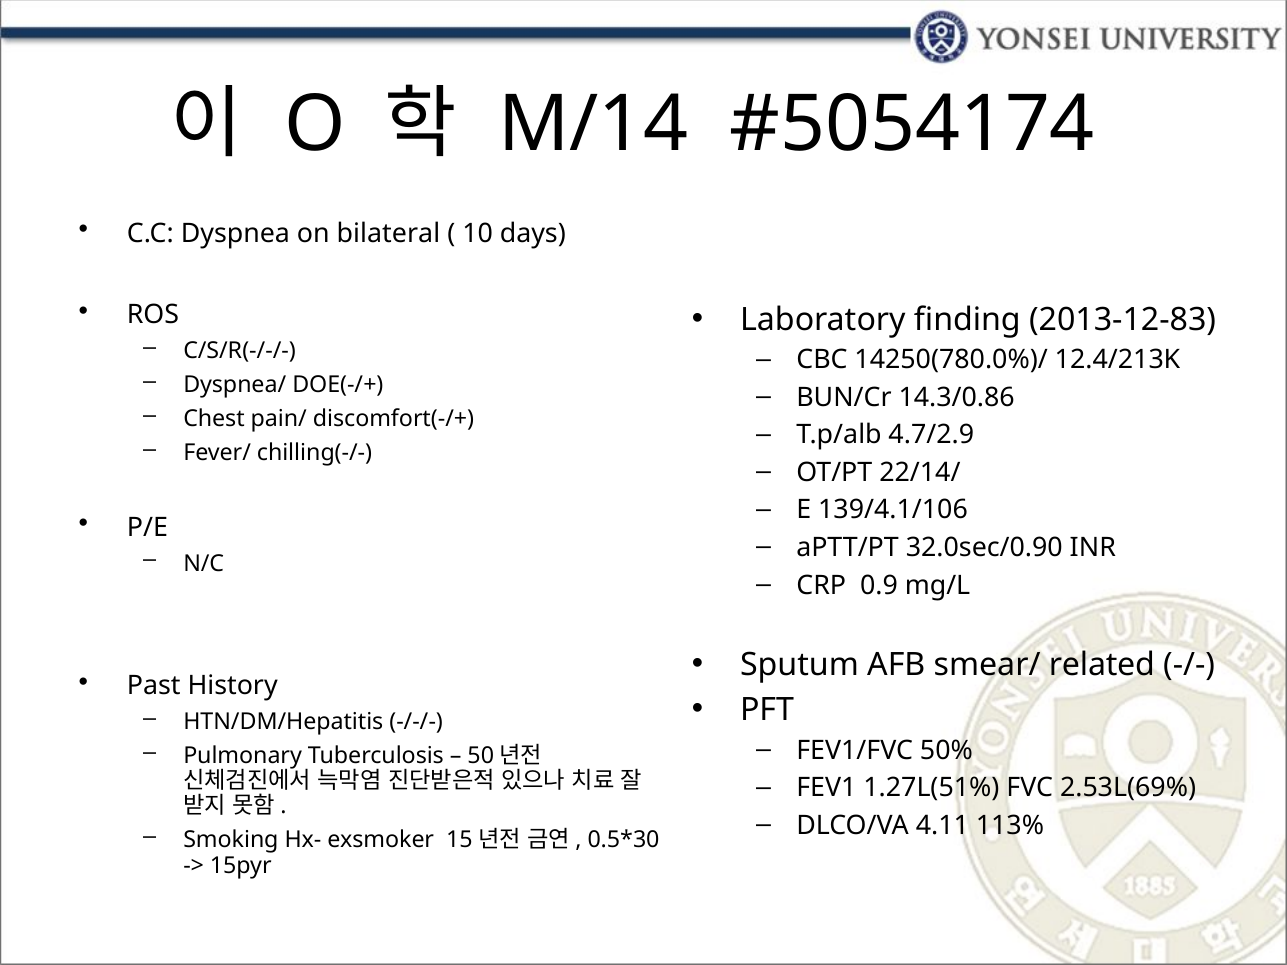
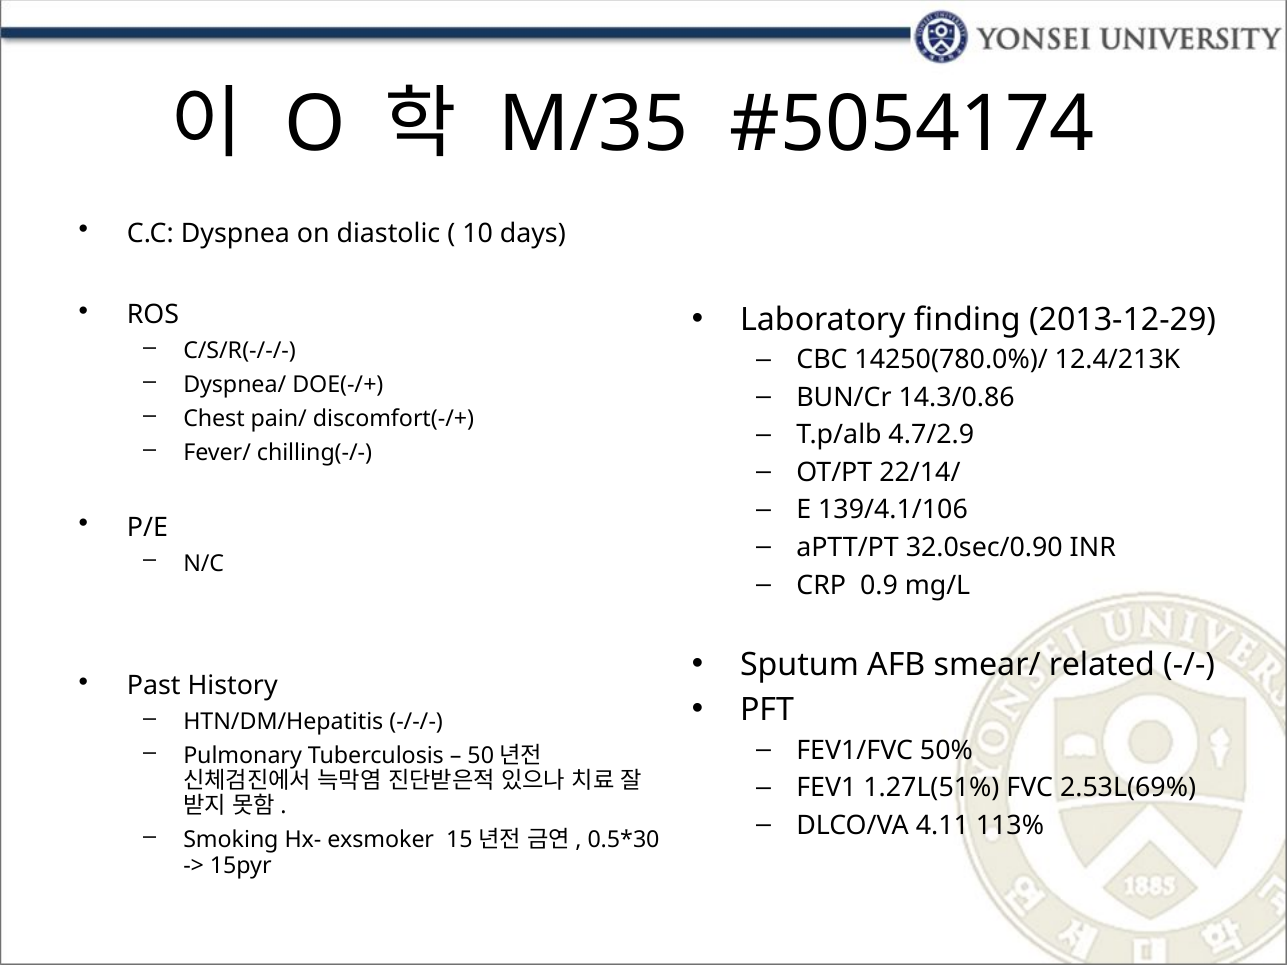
M/14: M/14 -> M/35 (593, 125)
bilateral: bilateral -> diastolic (388, 233)
2013-12-83: 2013-12-83 -> 2013-12-29 (1123, 320)
